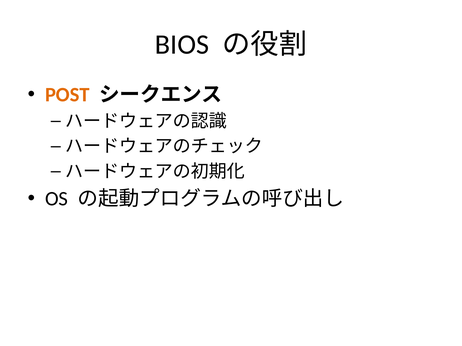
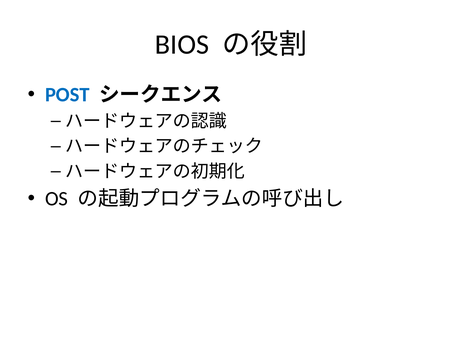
POST colour: orange -> blue (67, 95)
